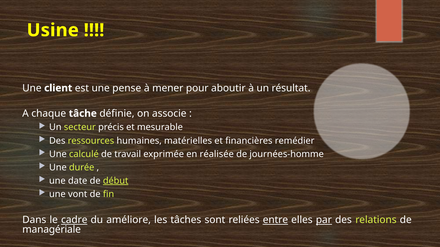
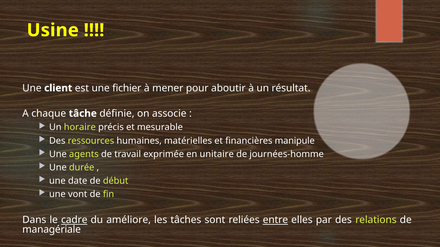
pense: pense -> fichier (127, 88)
secteur: secteur -> horaire (80, 128)
remédier: remédier -> manipule (295, 141)
calculé: calculé -> agents (84, 154)
réalisée: réalisée -> unitaire (217, 154)
début underline: present -> none (116, 181)
par underline: present -> none (324, 220)
